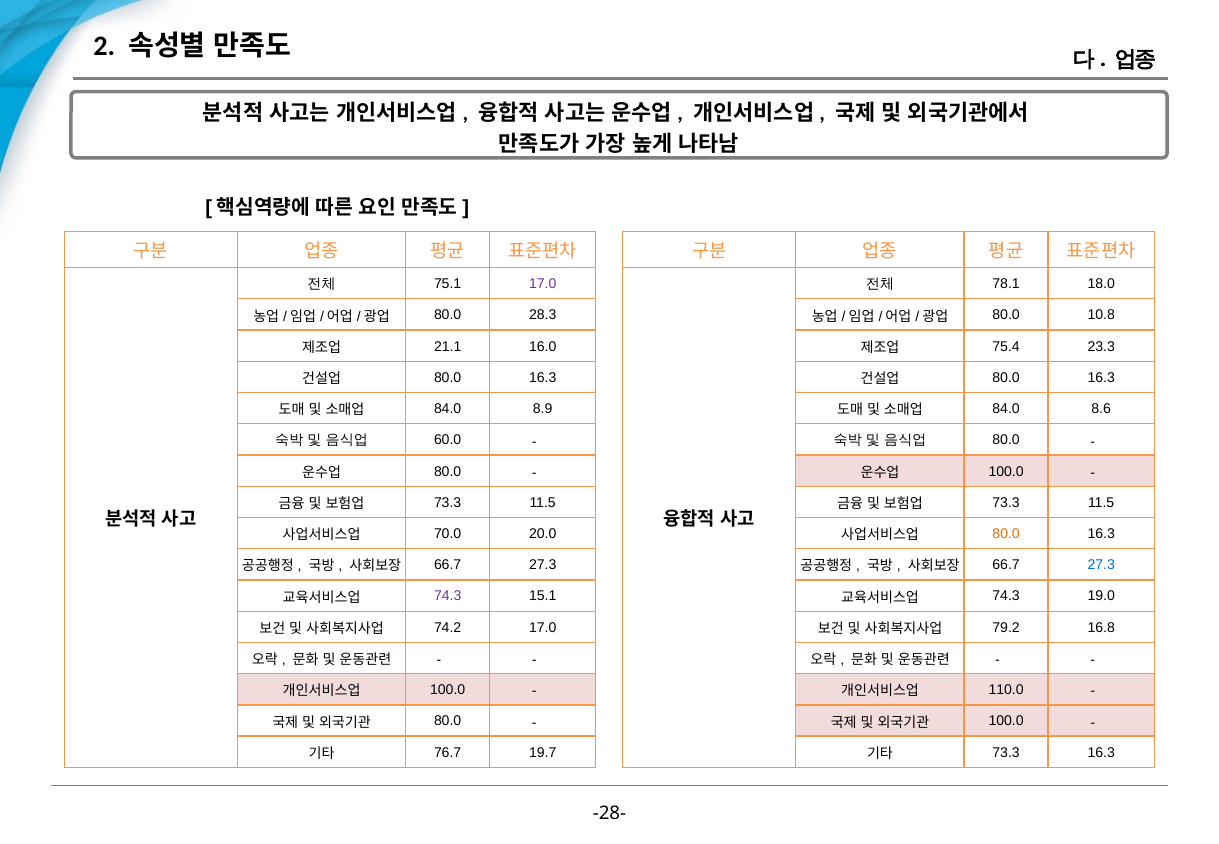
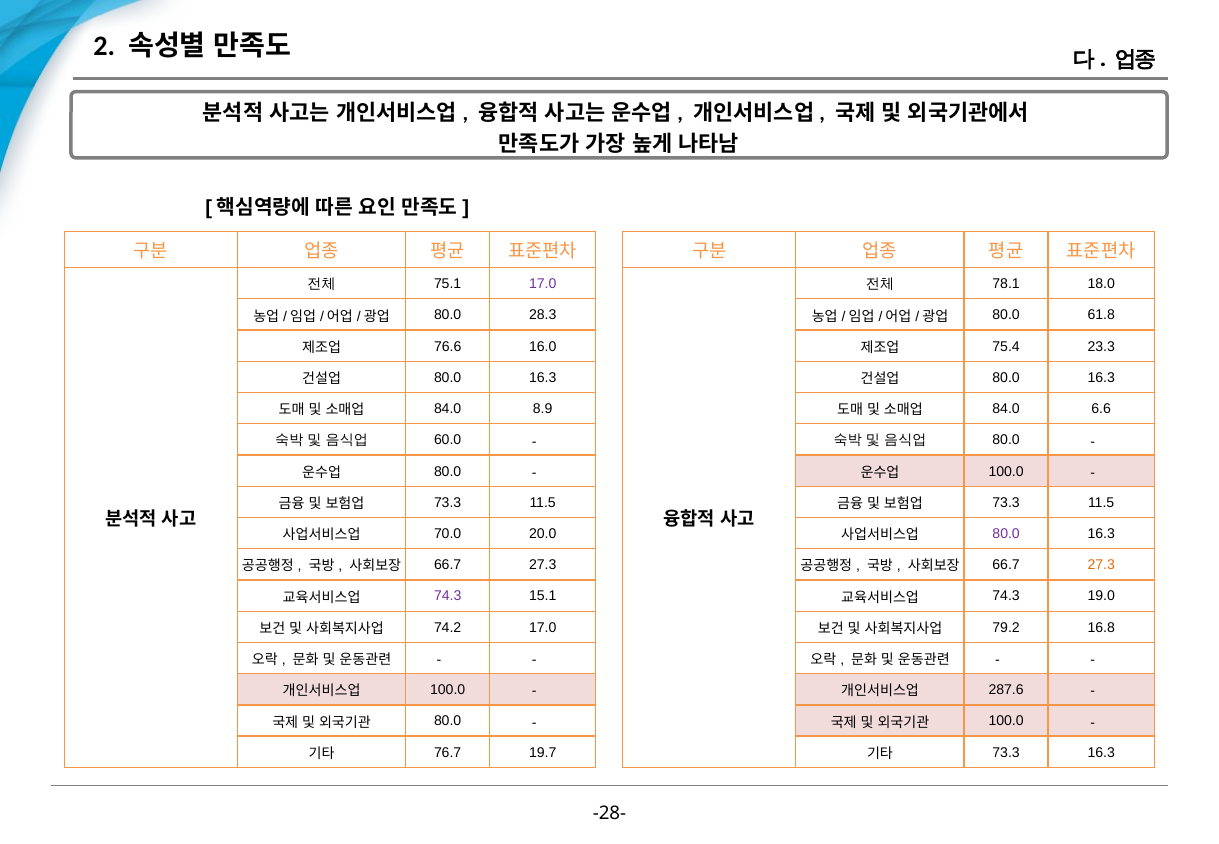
10.8: 10.8 -> 61.8 (1101, 315)
21.1: 21.1 -> 76.6 (448, 346)
8.6: 8.6 -> 6.6 (1101, 409)
80.0 colour: orange -> purple (1006, 534)
27.3 colour: blue -> orange (1101, 565)
110.0: 110.0 -> 287.6 (1006, 690)
